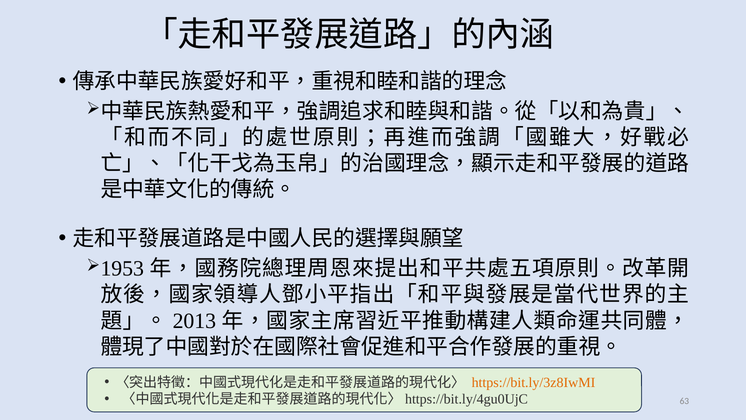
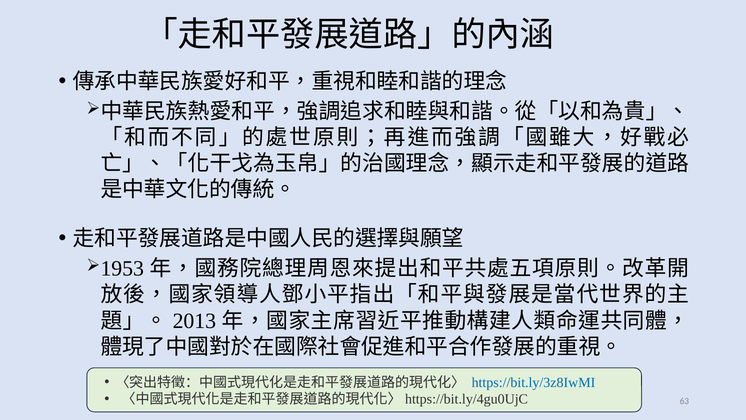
https://bit.ly/3z8IwMI colour: orange -> blue (533, 382)
